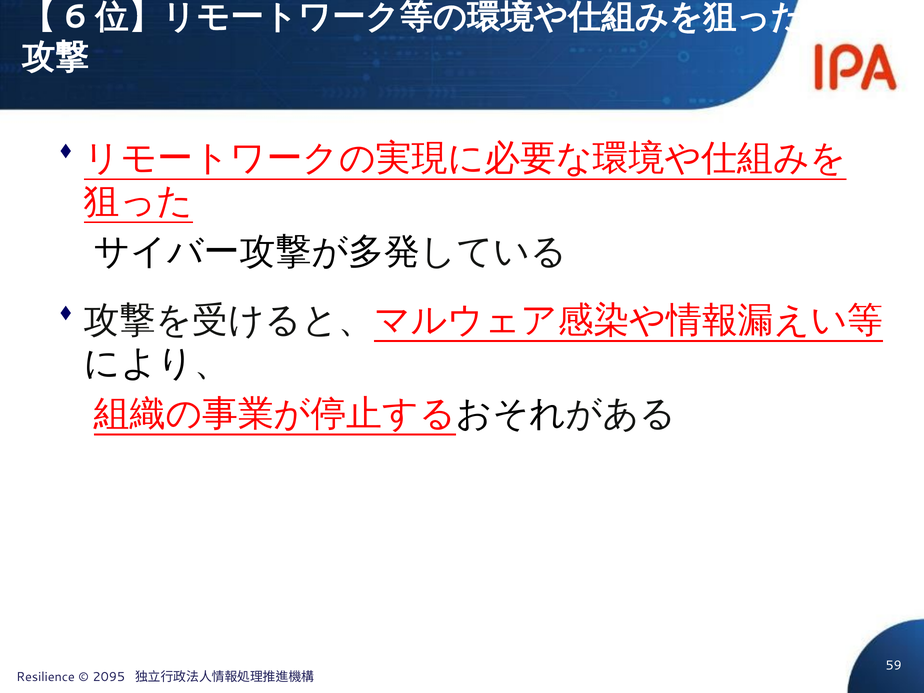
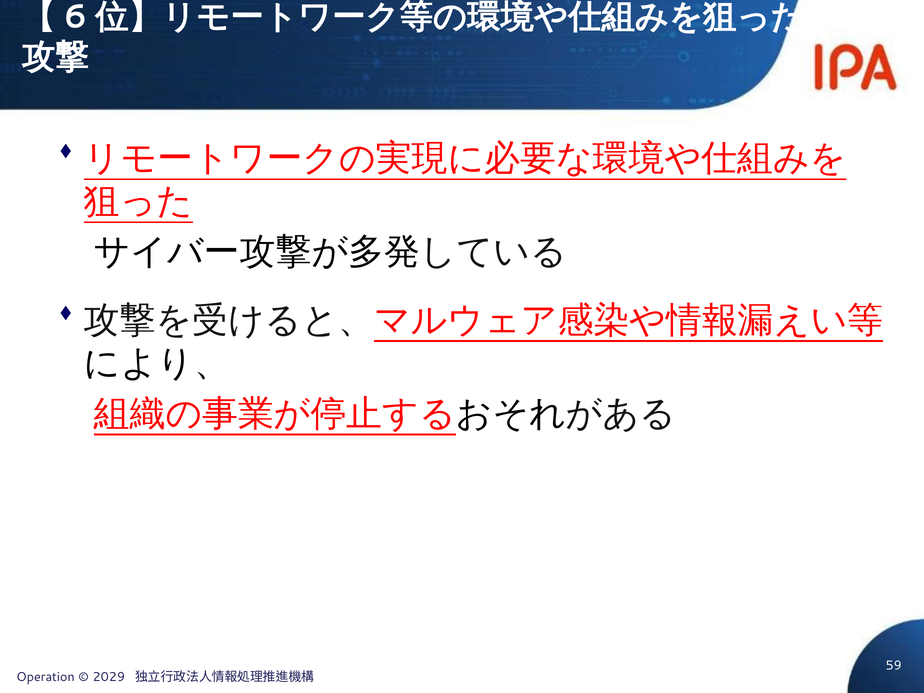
Resilience: Resilience -> Operation (46, 677)
2095: 2095 -> 2029 (109, 677)
